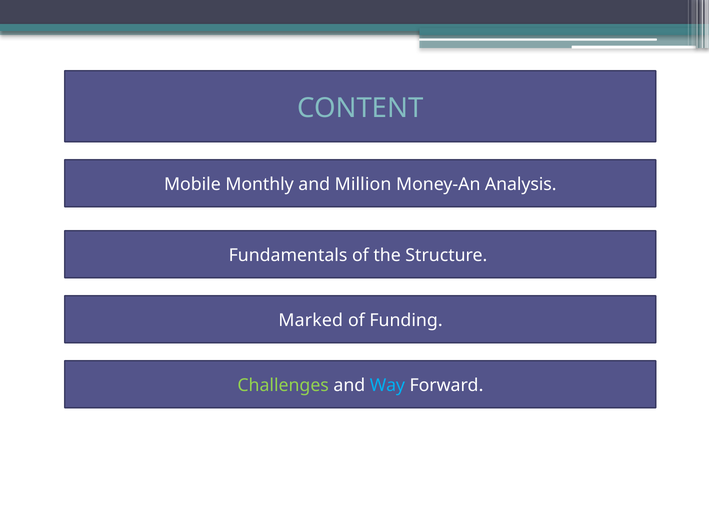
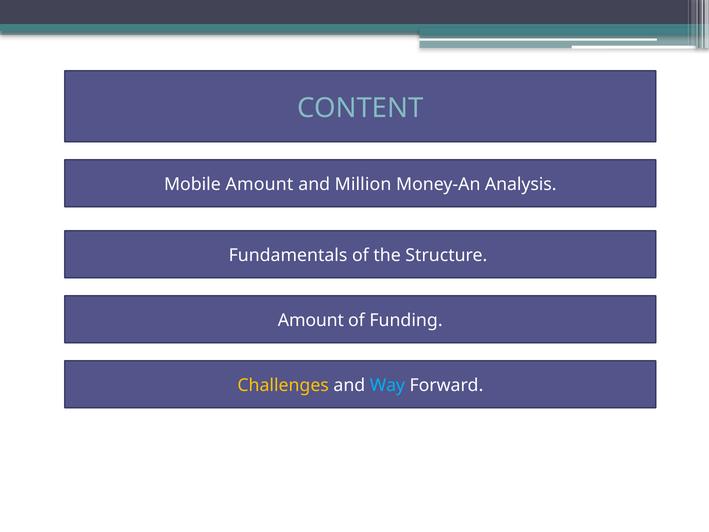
Mobile Monthly: Monthly -> Amount (259, 184)
Marked: Marked -> Amount (311, 320)
Challenges colour: light green -> yellow (283, 385)
